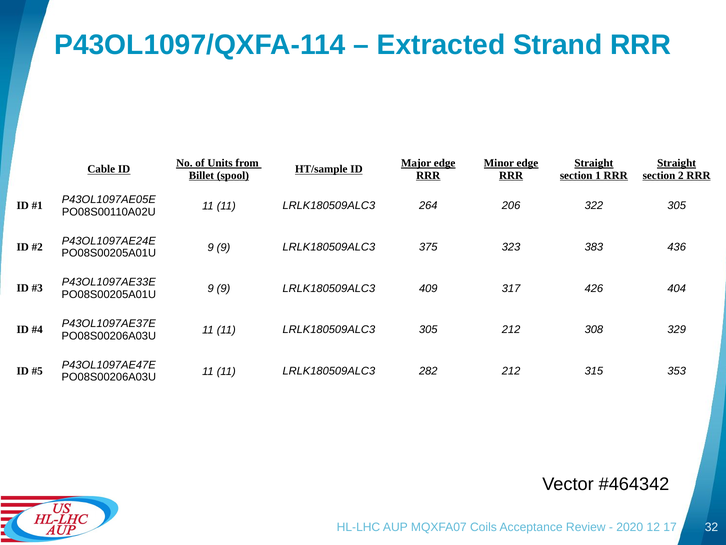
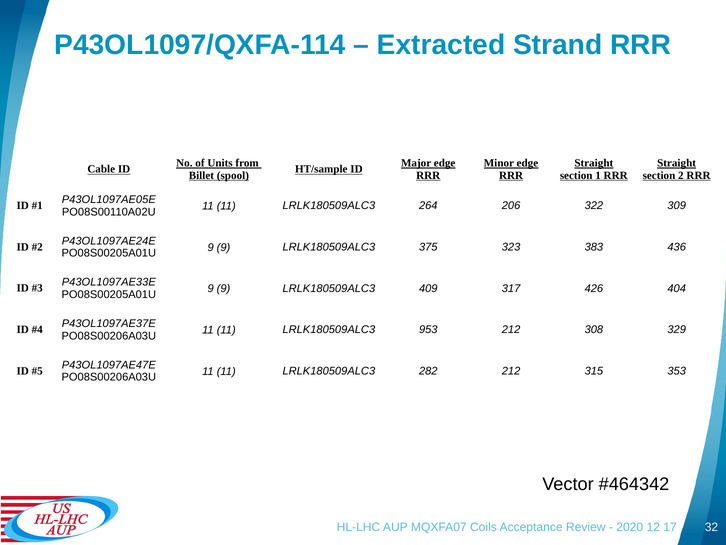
322 305: 305 -> 309 (677, 206)
LRLK180509ALC3 305: 305 -> 953 (428, 329)
